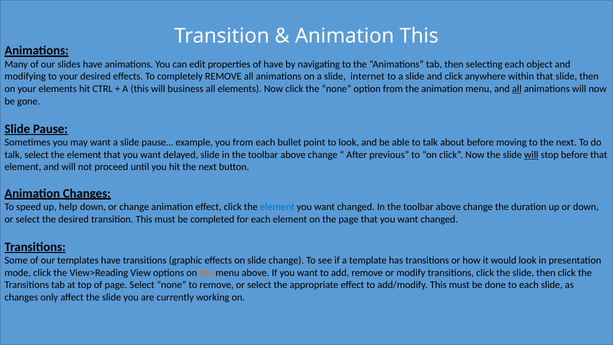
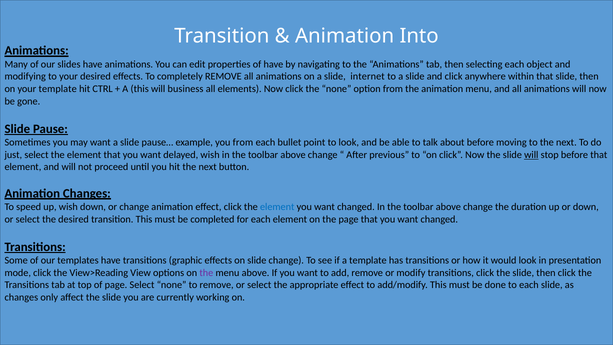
Animation This: This -> Into (419, 36)
your elements: elements -> template (58, 89)
all underline: present -> none (517, 89)
talk: talk -> just (13, 155)
delayed slide: slide -> wish (210, 155)
up help: help -> wish (68, 207)
the colour: orange -> purple (206, 273)
